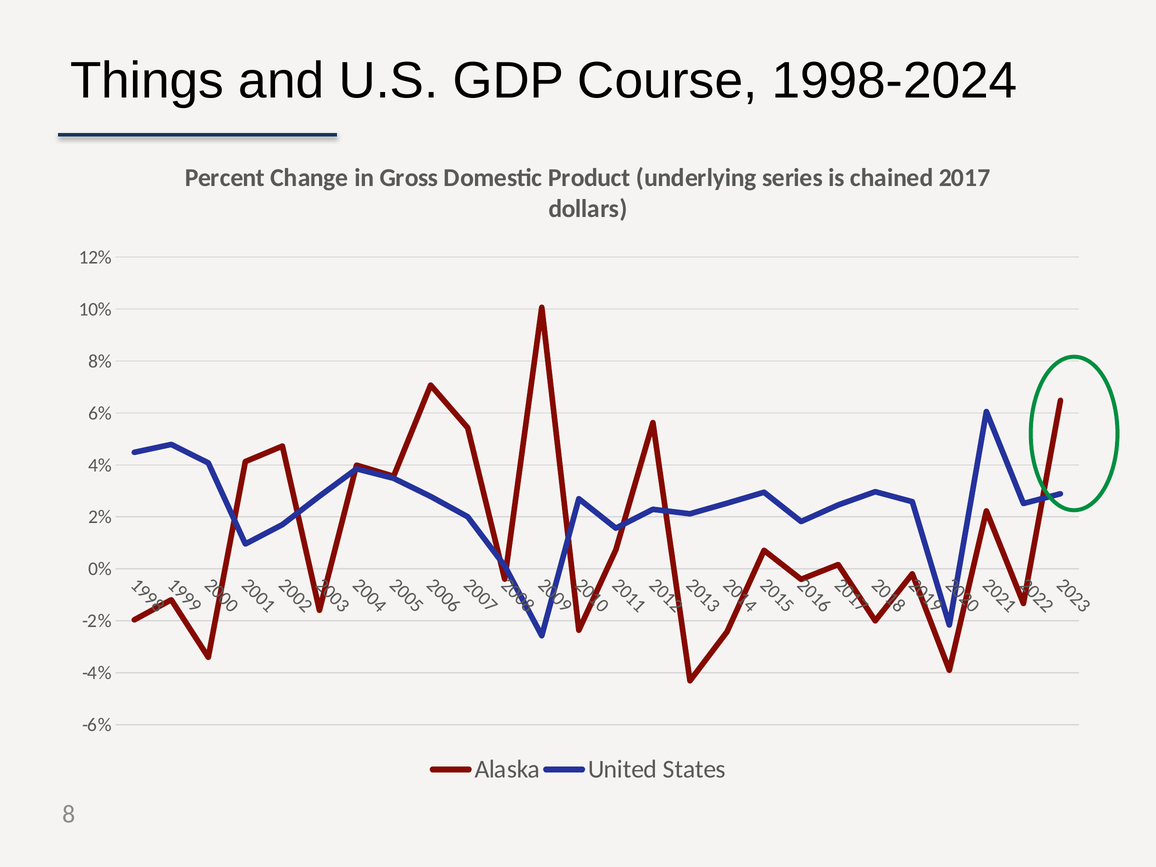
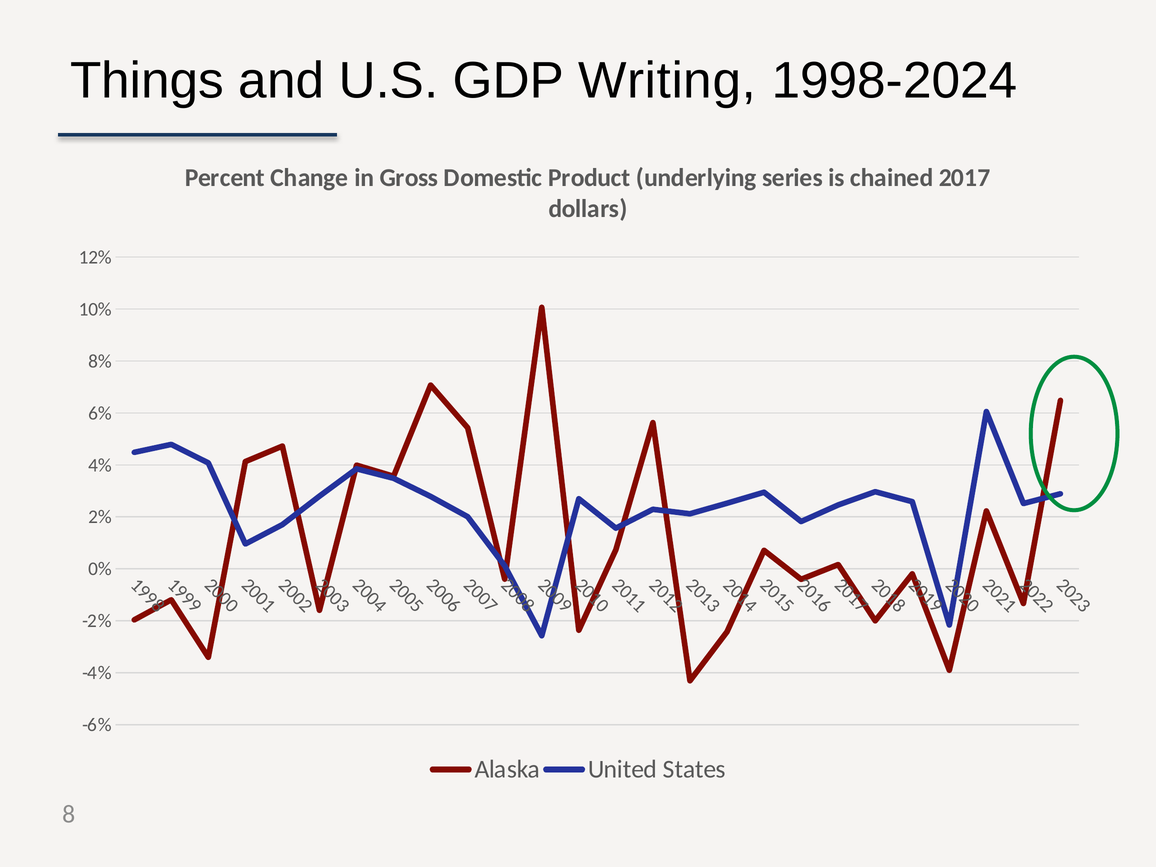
Course: Course -> Writing (667, 81)
